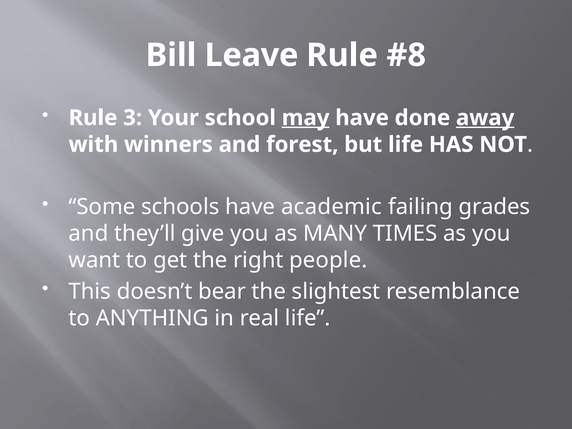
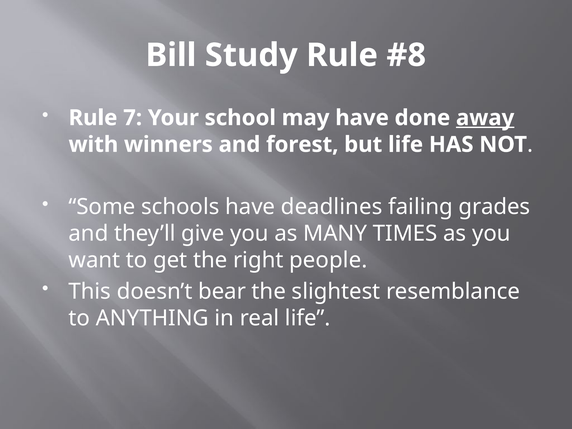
Leave: Leave -> Study (251, 55)
3: 3 -> 7 (133, 118)
may underline: present -> none (306, 118)
academic: academic -> deadlines (332, 207)
